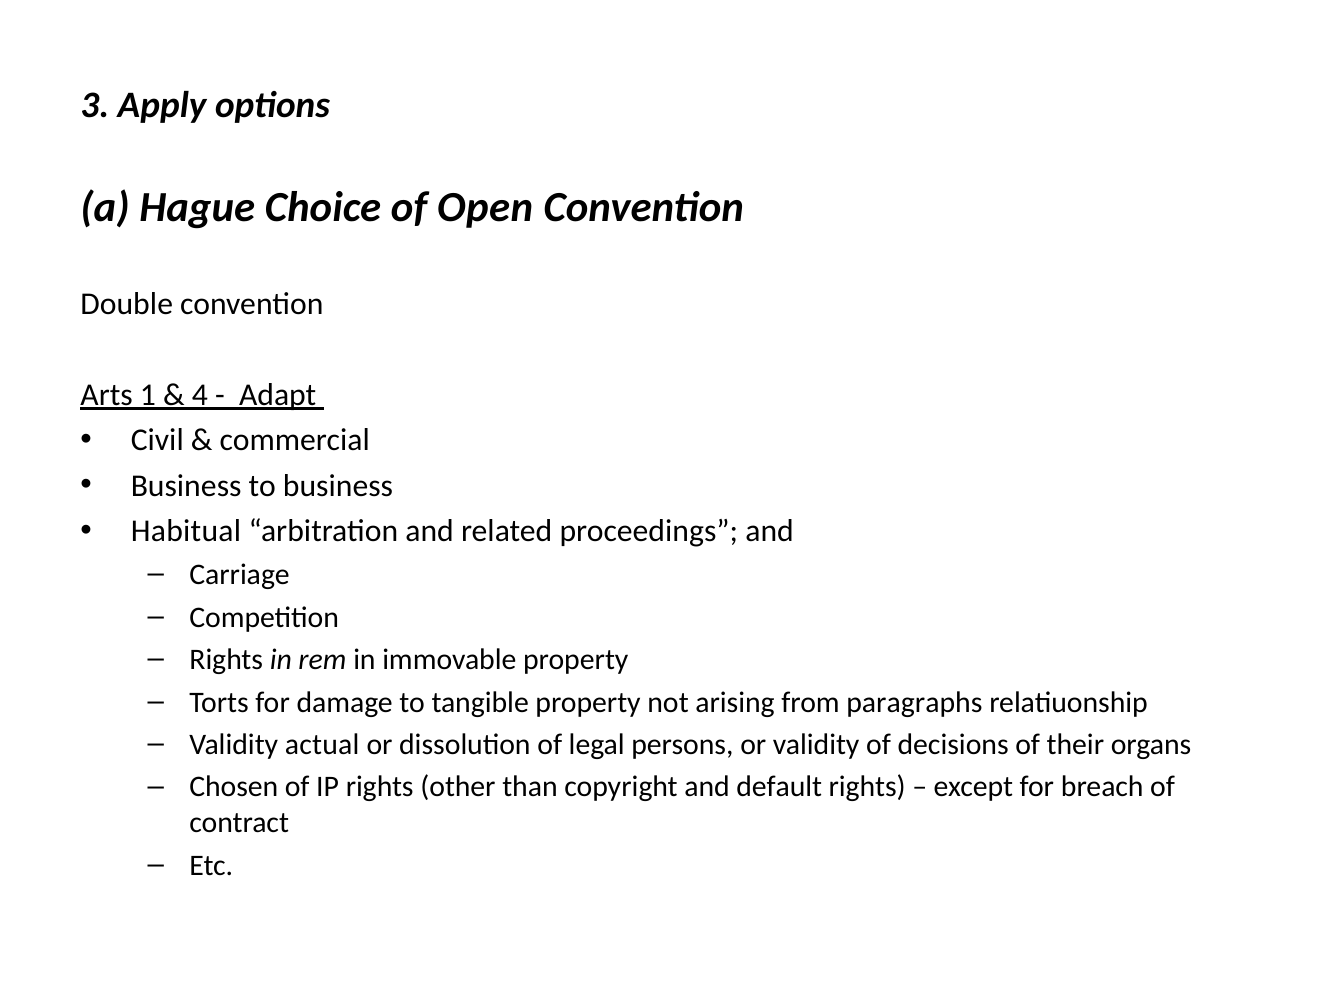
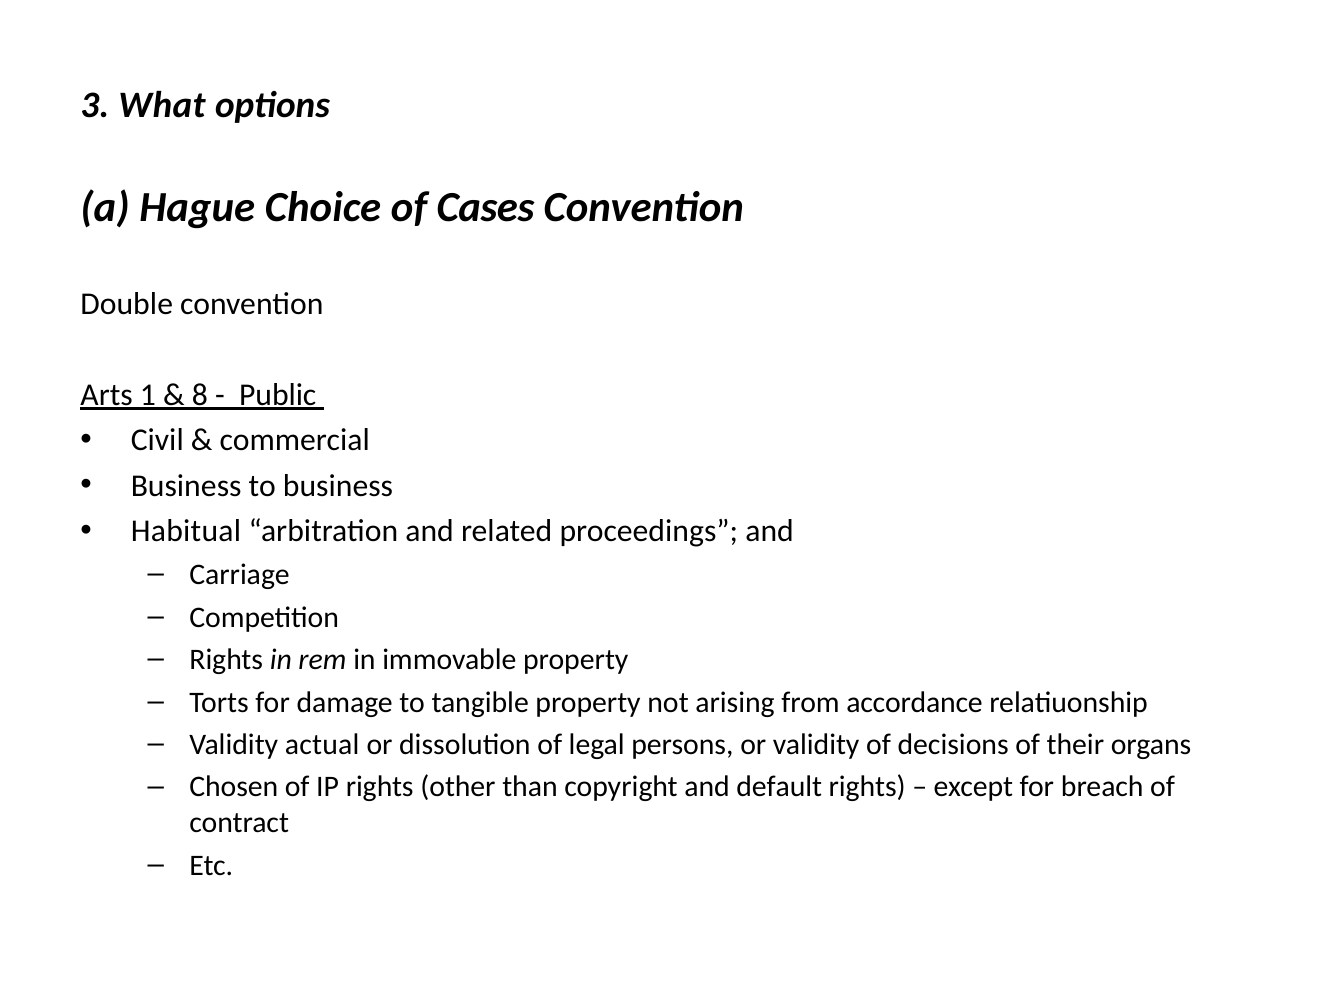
Apply: Apply -> What (162, 105)
Open: Open -> Cases (486, 207)
4: 4 -> 8 (200, 395)
Adapt: Adapt -> Public (278, 395)
paragraphs: paragraphs -> accordance (915, 702)
